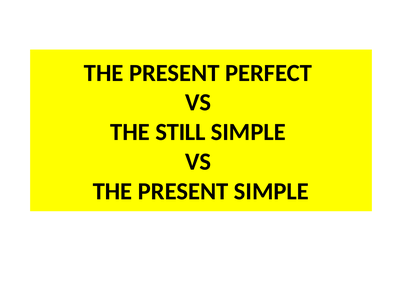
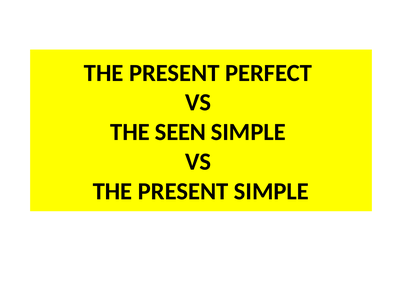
STILL: STILL -> SEEN (180, 132)
